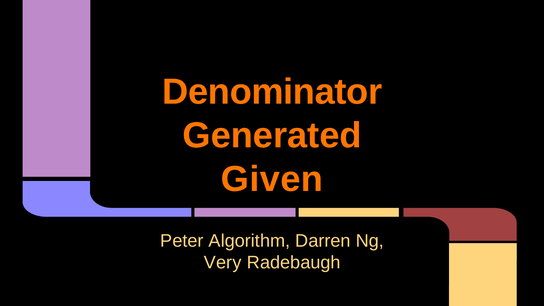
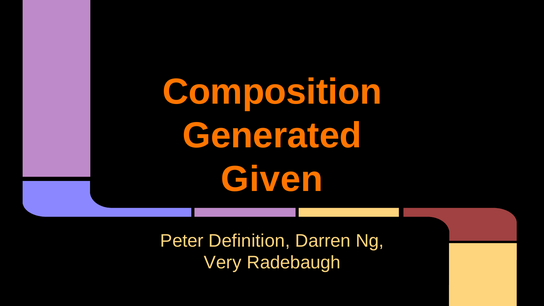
Denominator: Denominator -> Composition (272, 92)
Algorithm: Algorithm -> Definition (249, 241)
